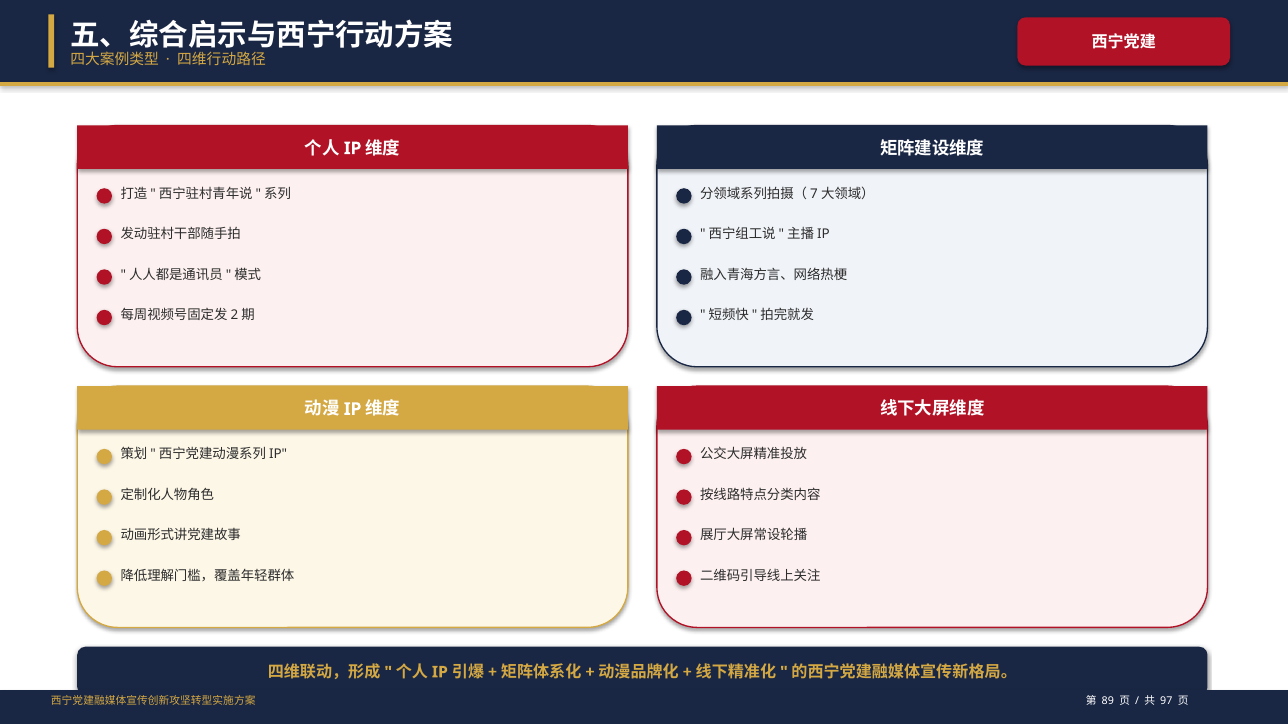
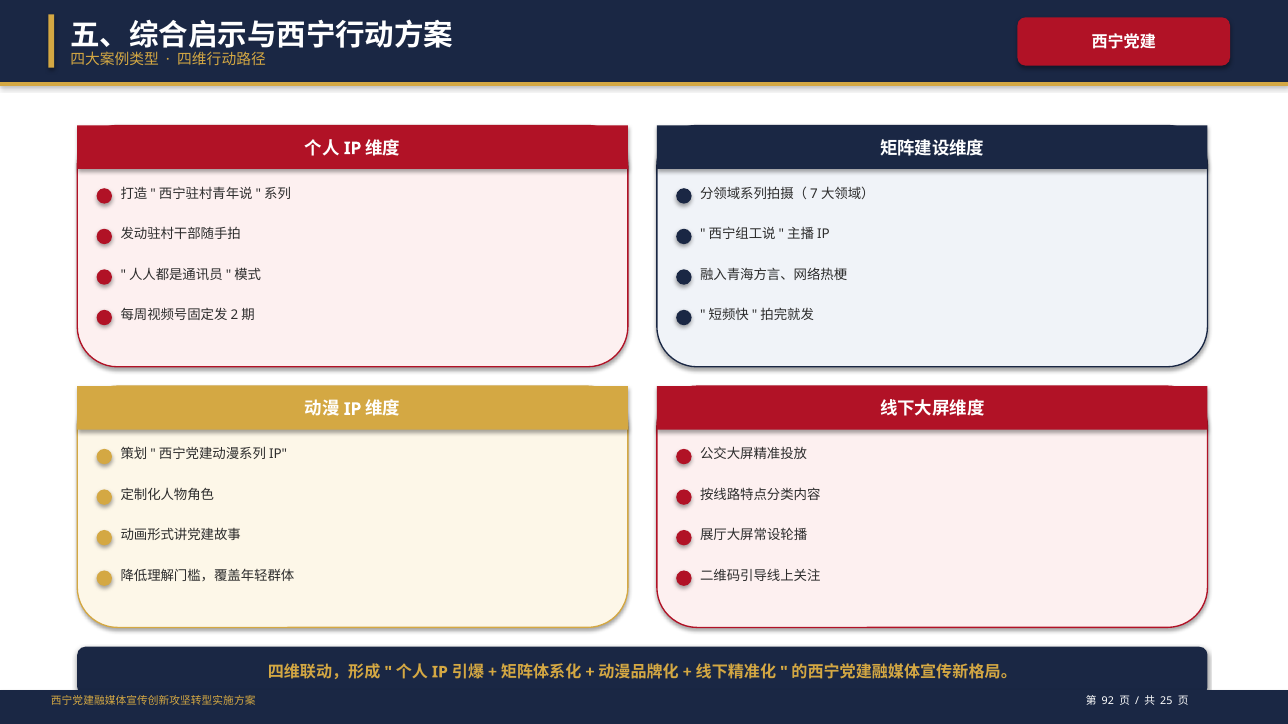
89: 89 -> 92 (1108, 701)
97: 97 -> 25 (1166, 701)
